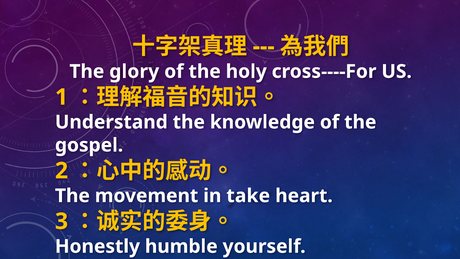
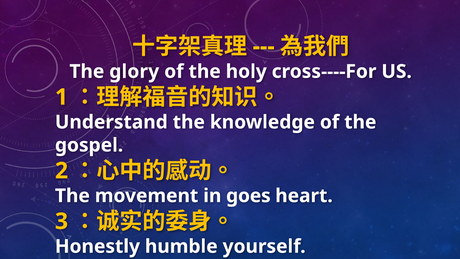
take: take -> goes (248, 196)
